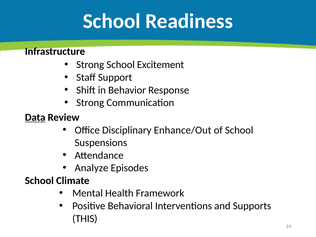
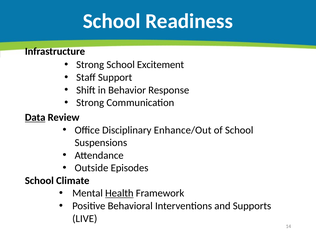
Analyze: Analyze -> Outside (91, 168)
Health underline: none -> present (119, 193)
THIS: THIS -> LIVE (85, 219)
